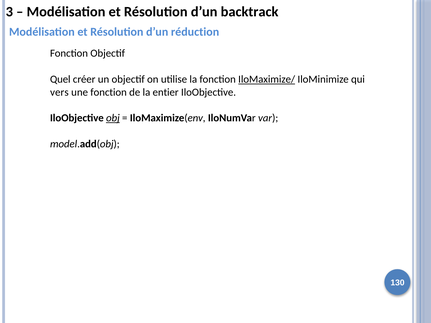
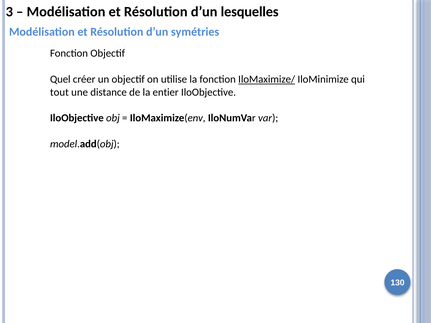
backtrack: backtrack -> lesquelles (250, 12)
réduction: réduction -> symétries (195, 32)
vers: vers -> tout (59, 92)
une fonction: fonction -> distance (109, 92)
obj underline: present -> none (113, 118)
